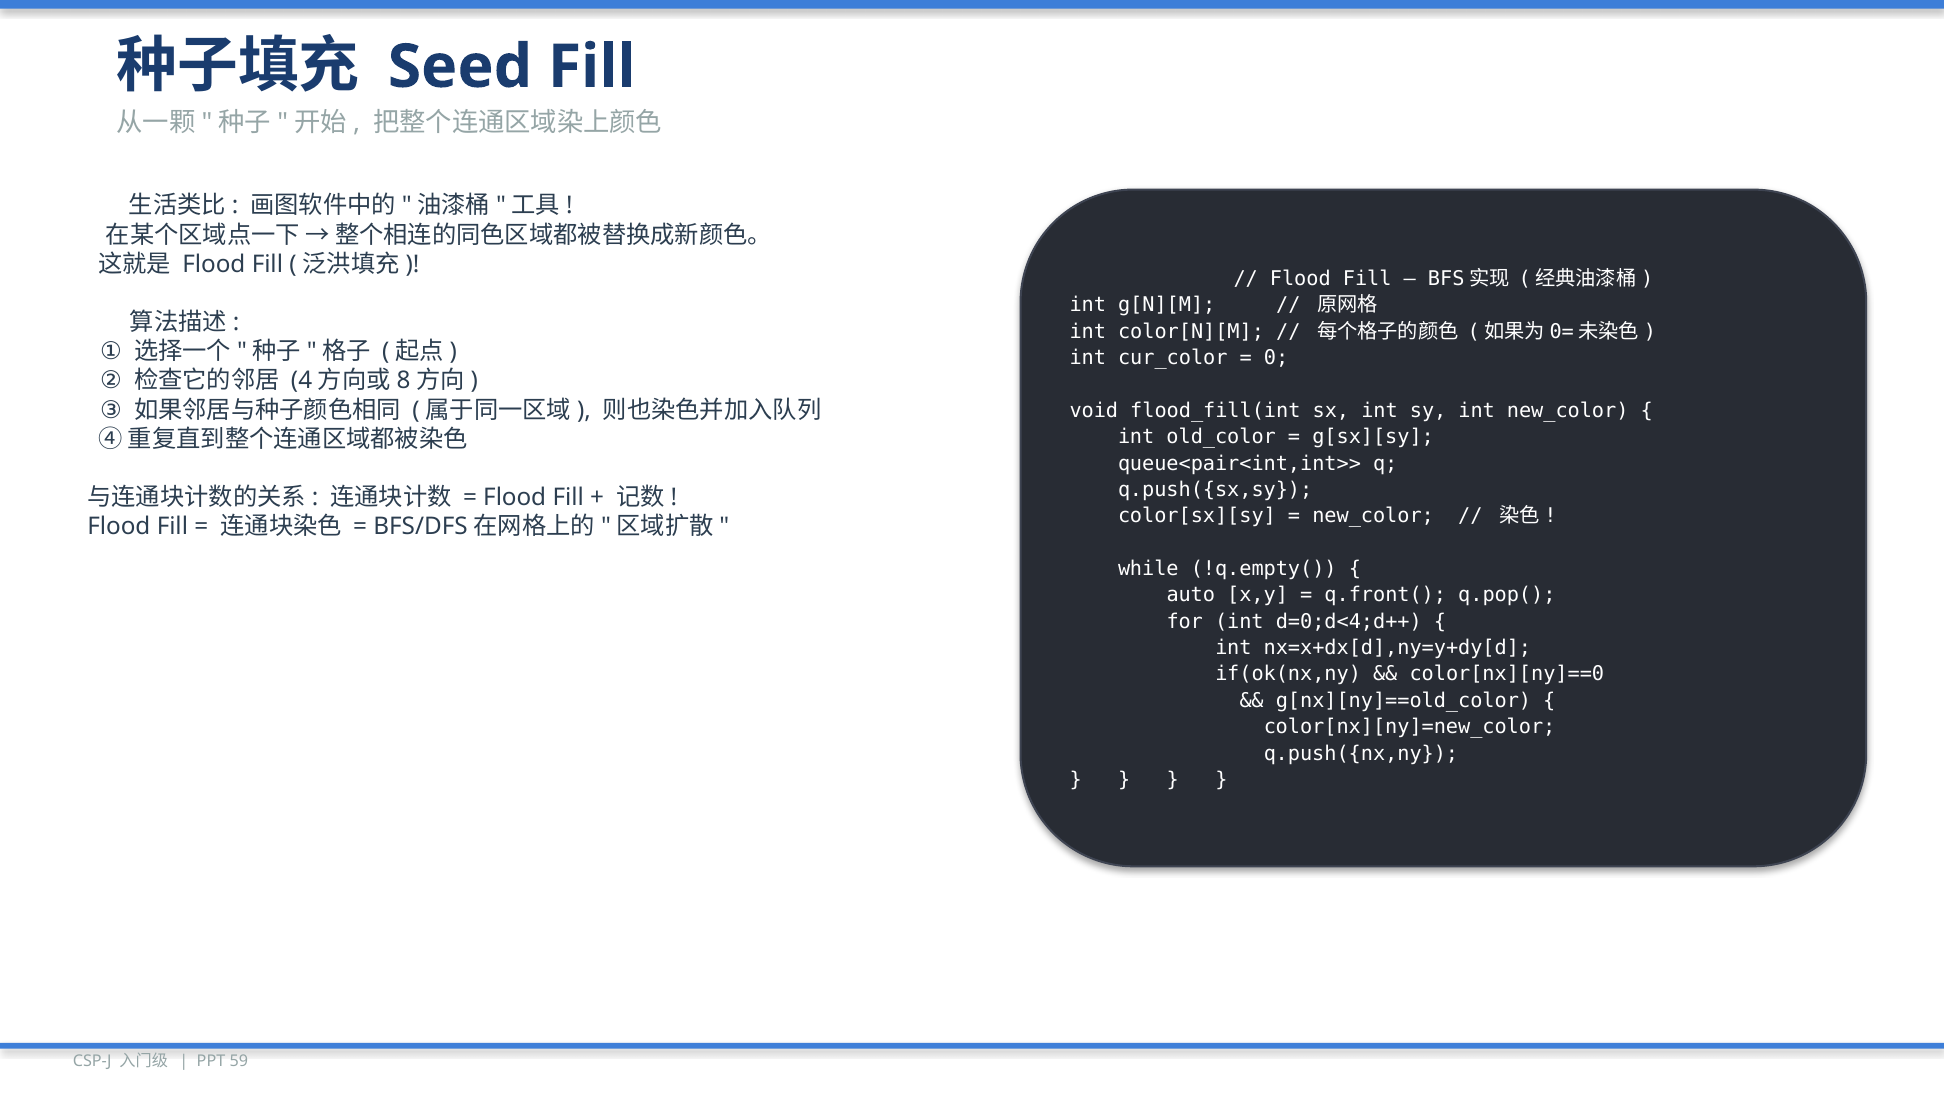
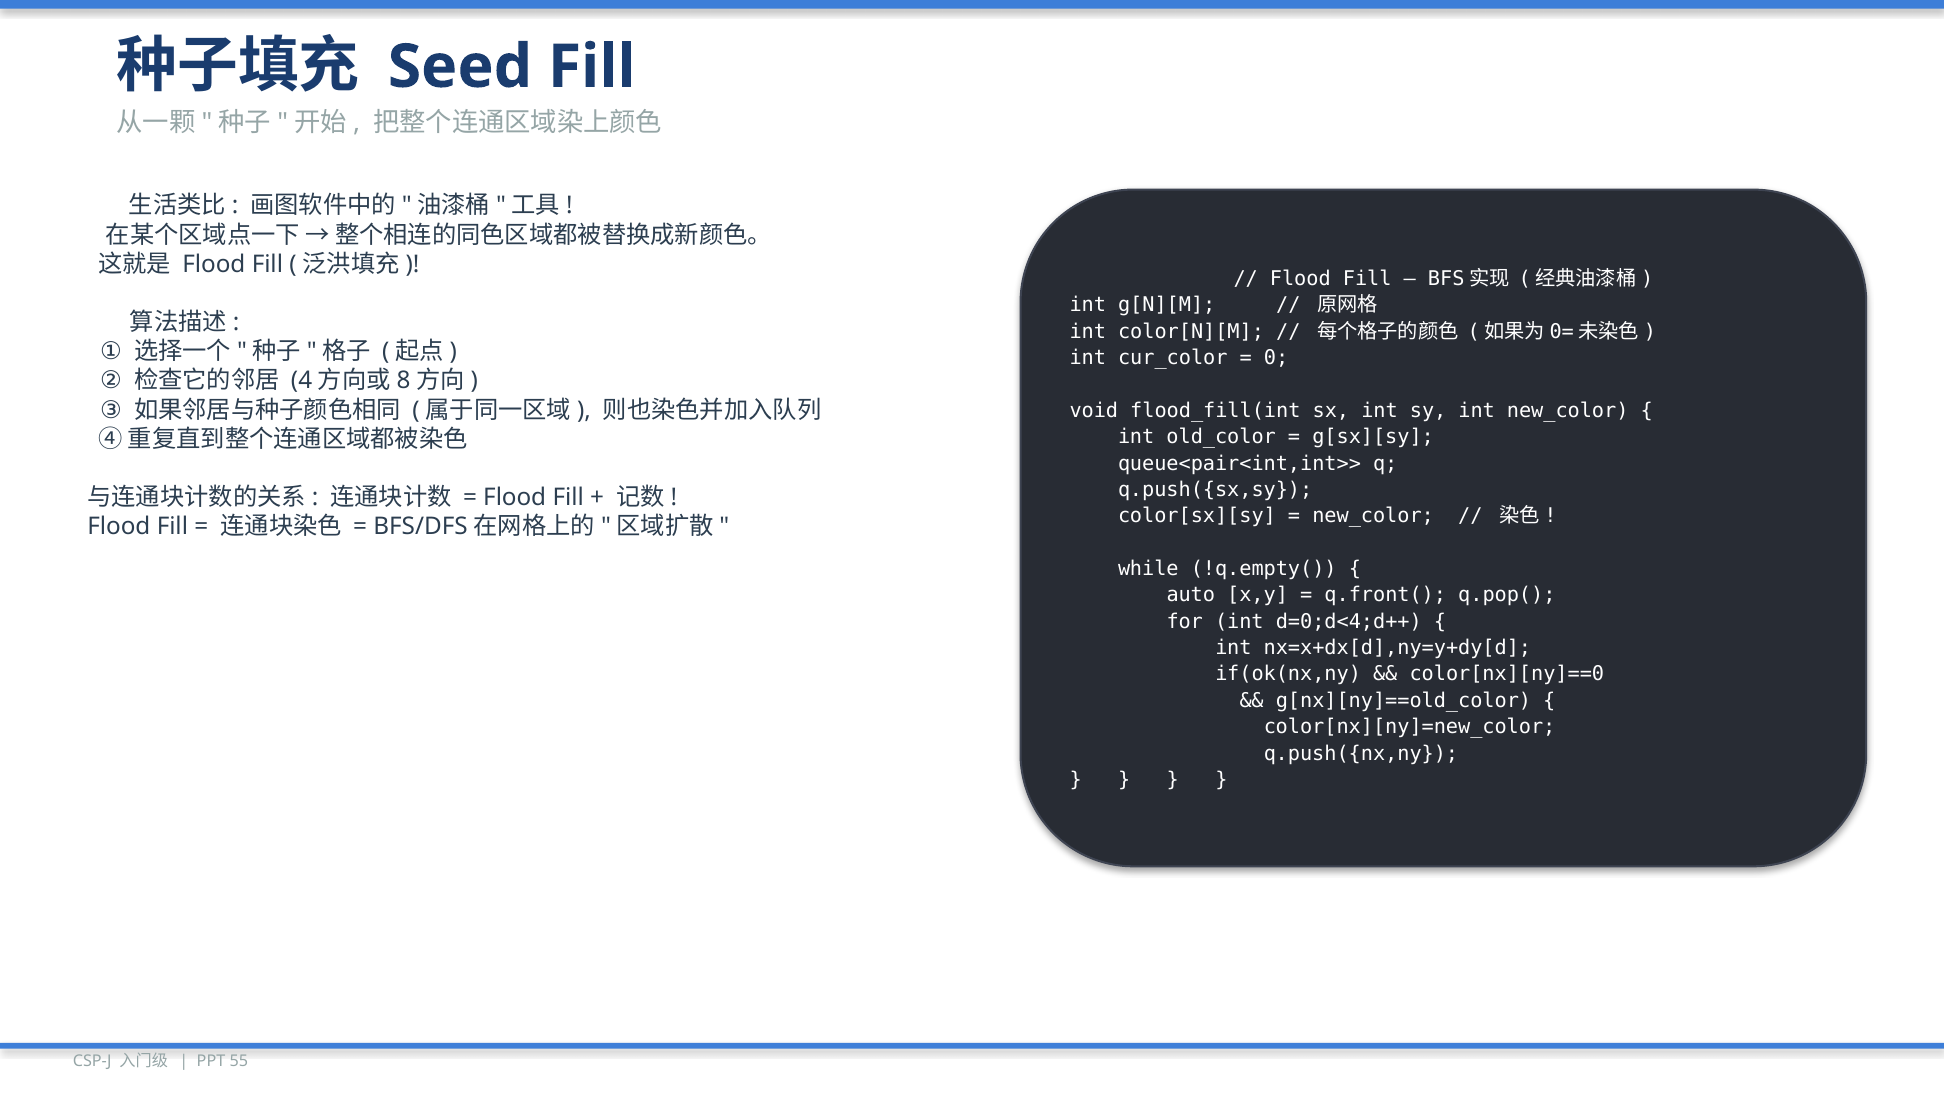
59: 59 -> 55 (239, 1061)
